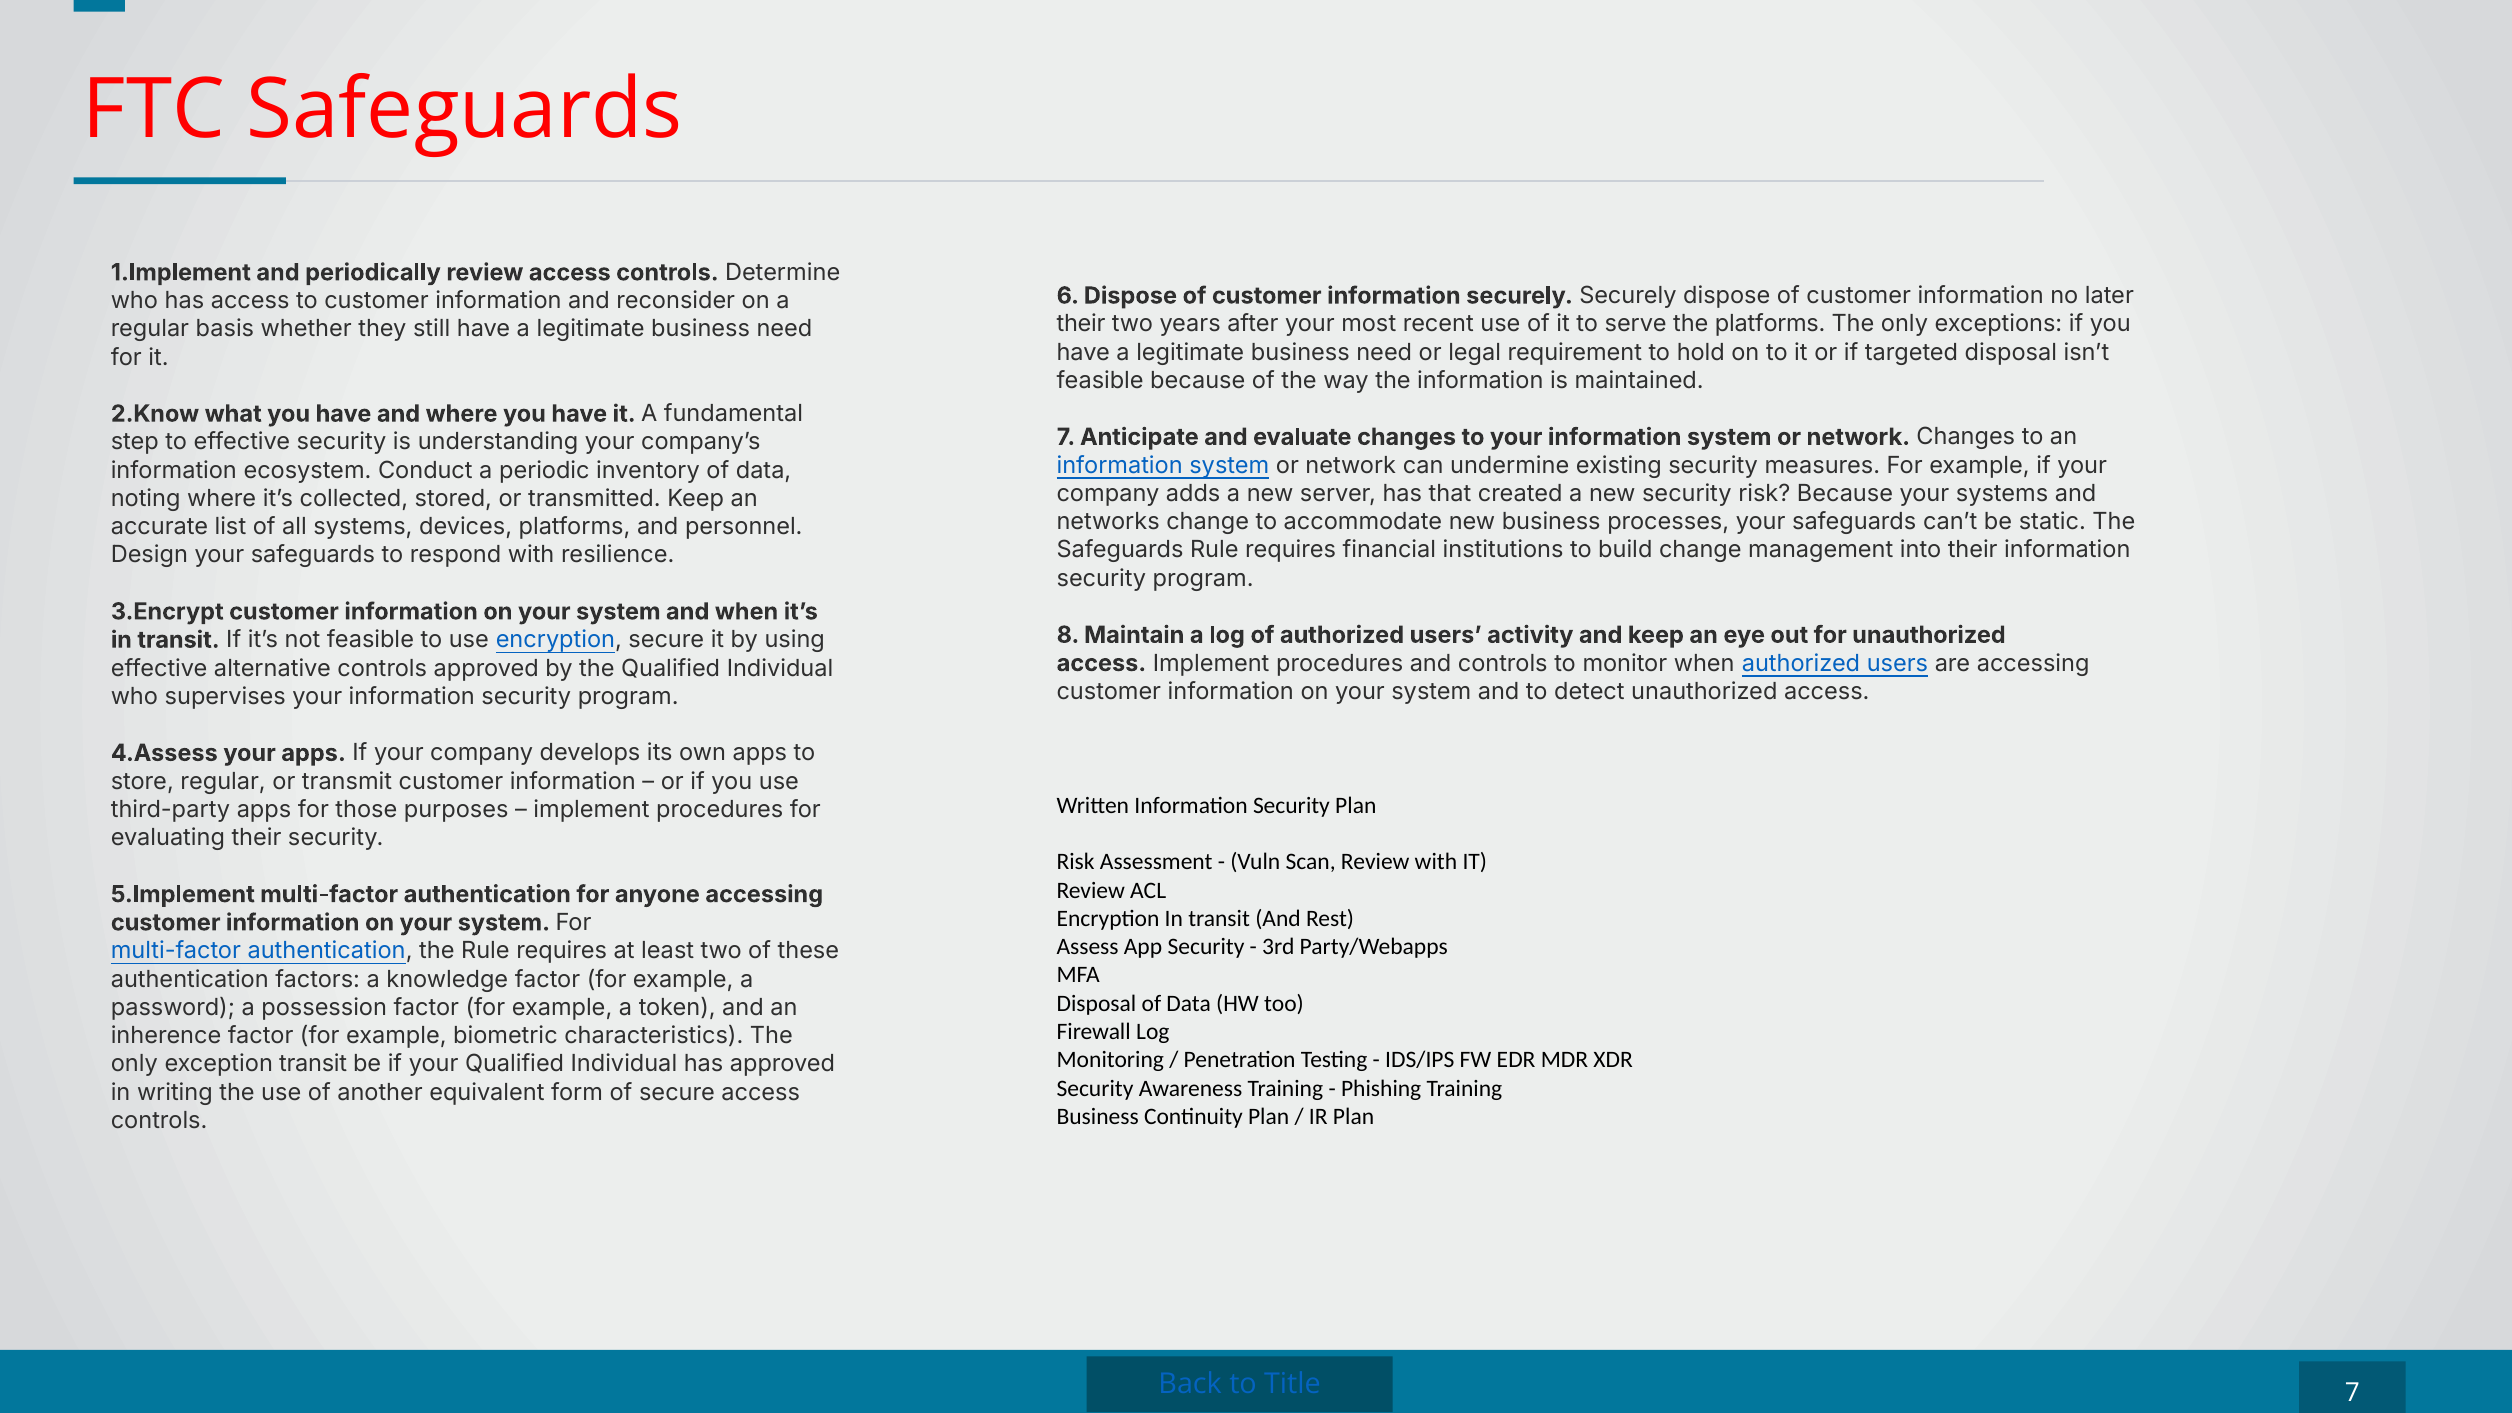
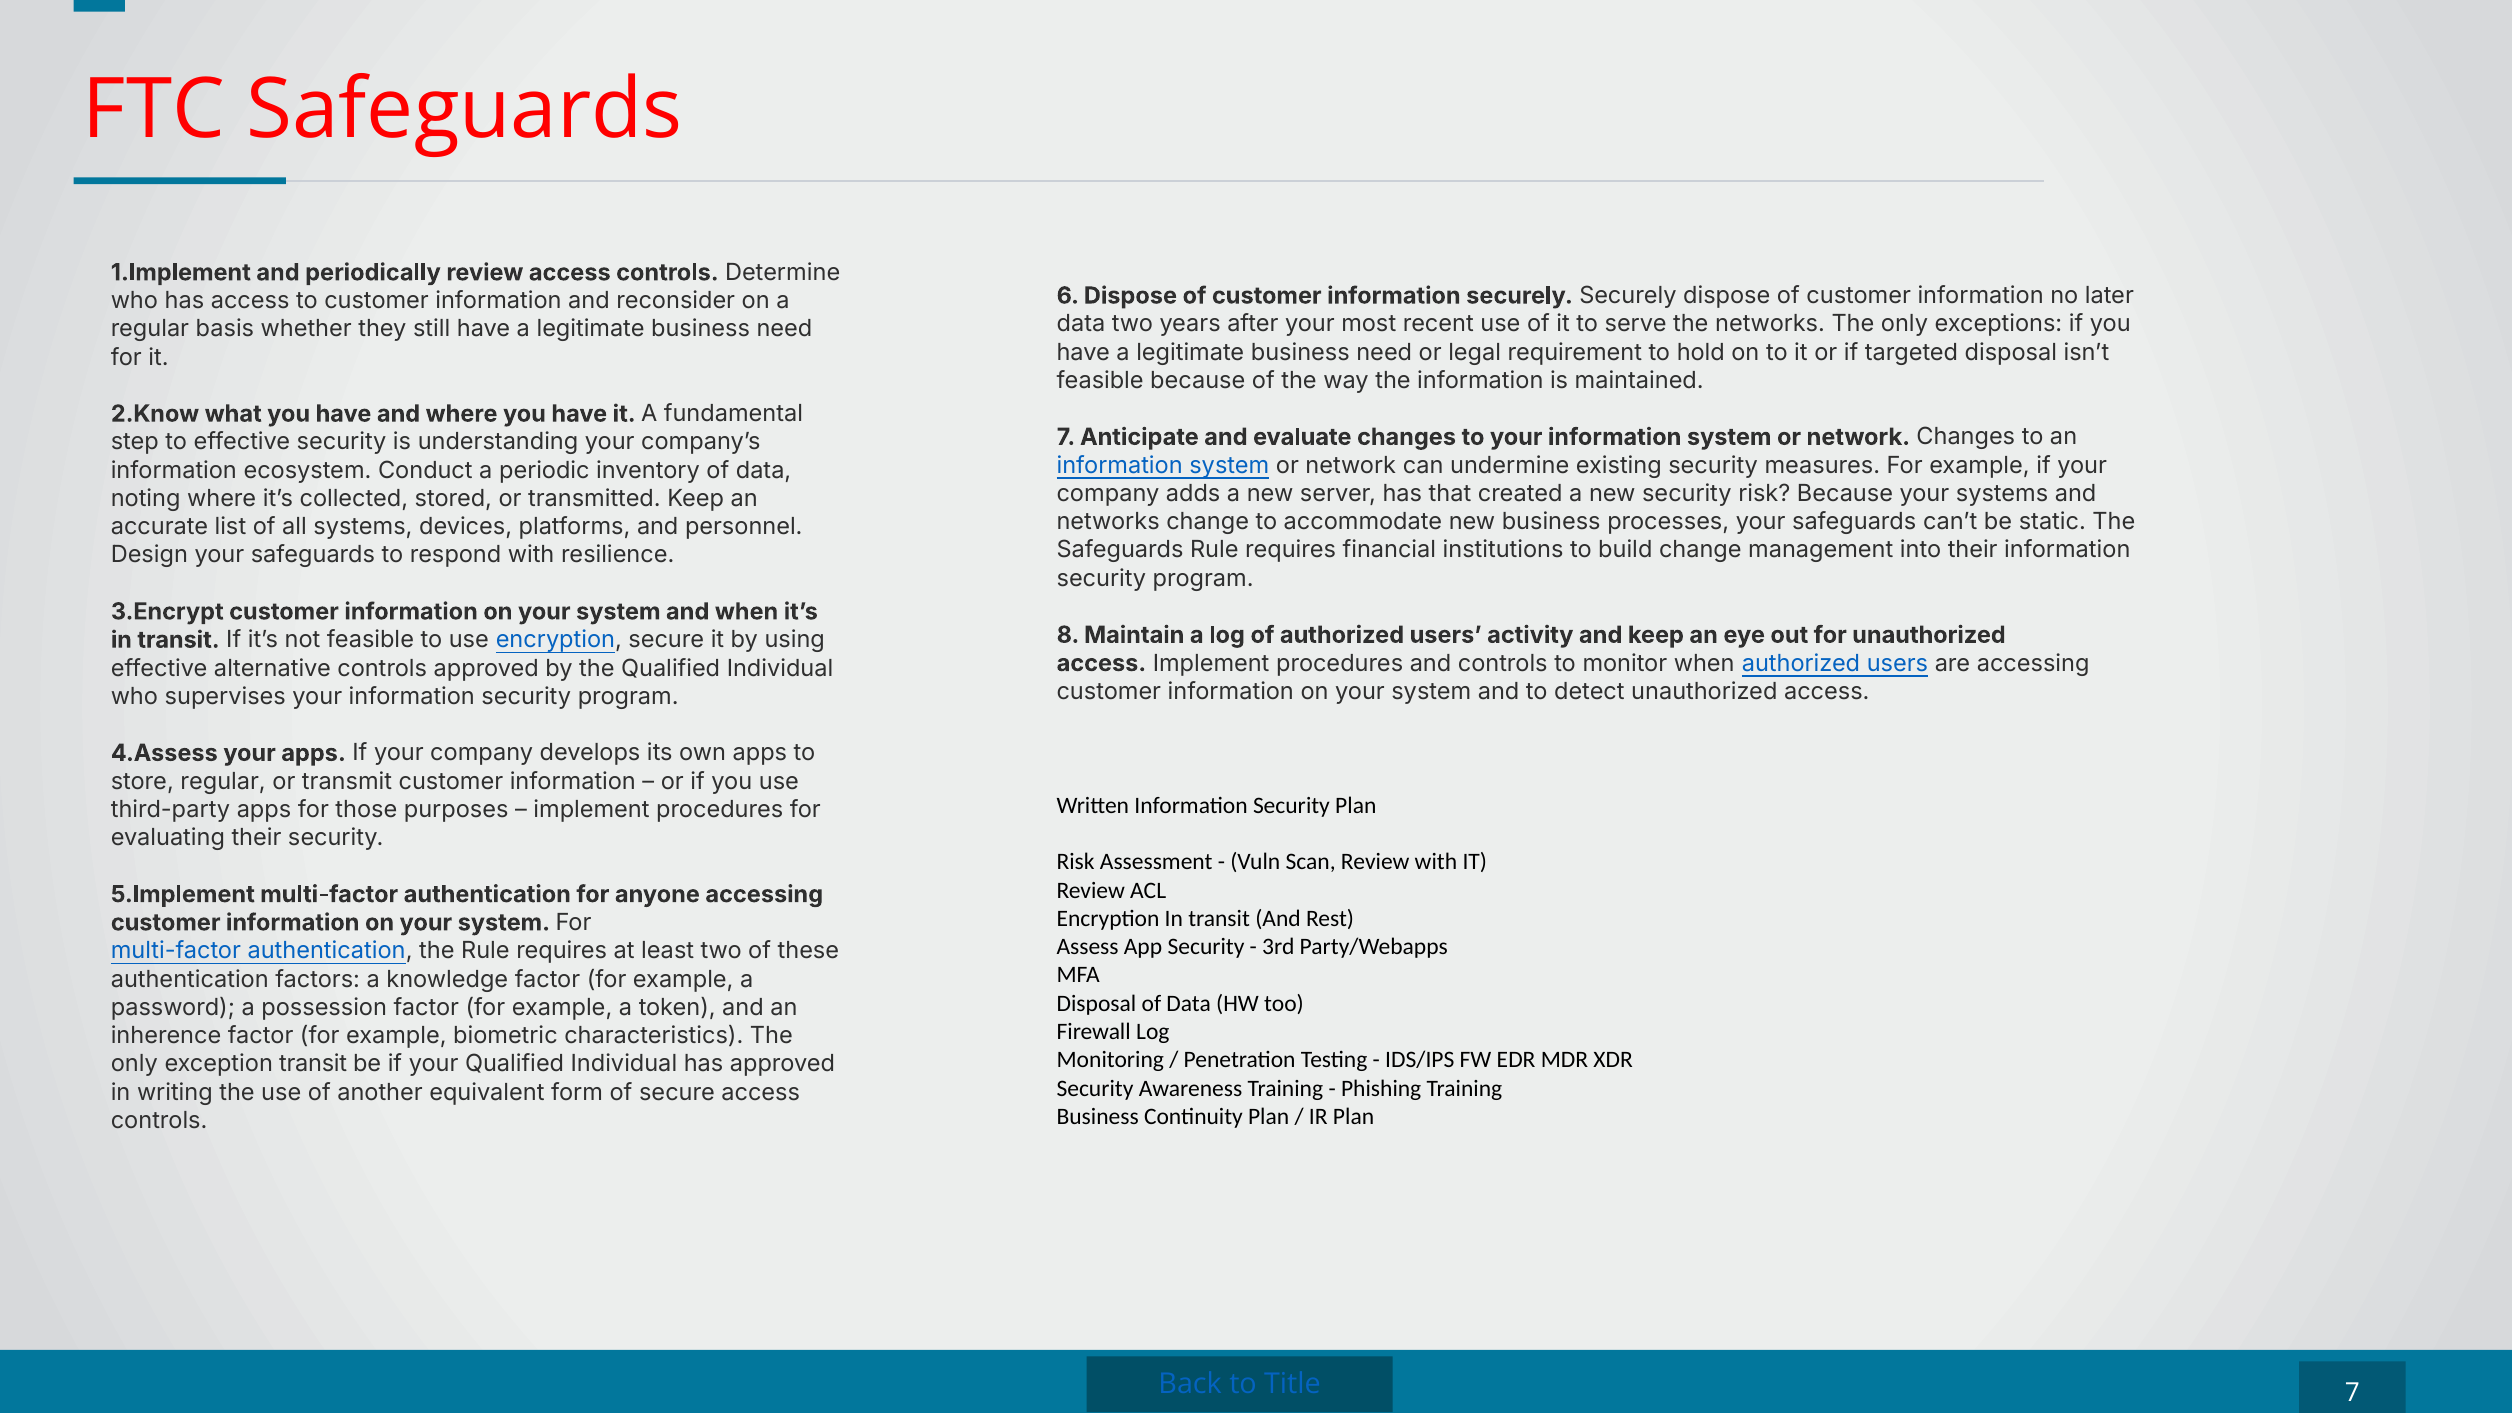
their: their -> data (1081, 324)
the platforms: platforms -> networks (1770, 324)
